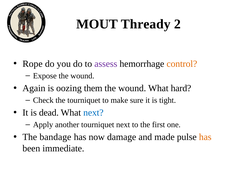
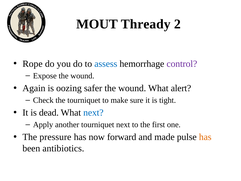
assess colour: purple -> blue (106, 64)
control colour: orange -> purple (182, 64)
them: them -> safer (93, 88)
hard: hard -> alert (181, 88)
bandage: bandage -> pressure (55, 137)
damage: damage -> forward (122, 137)
immediate: immediate -> antibiotics (63, 148)
